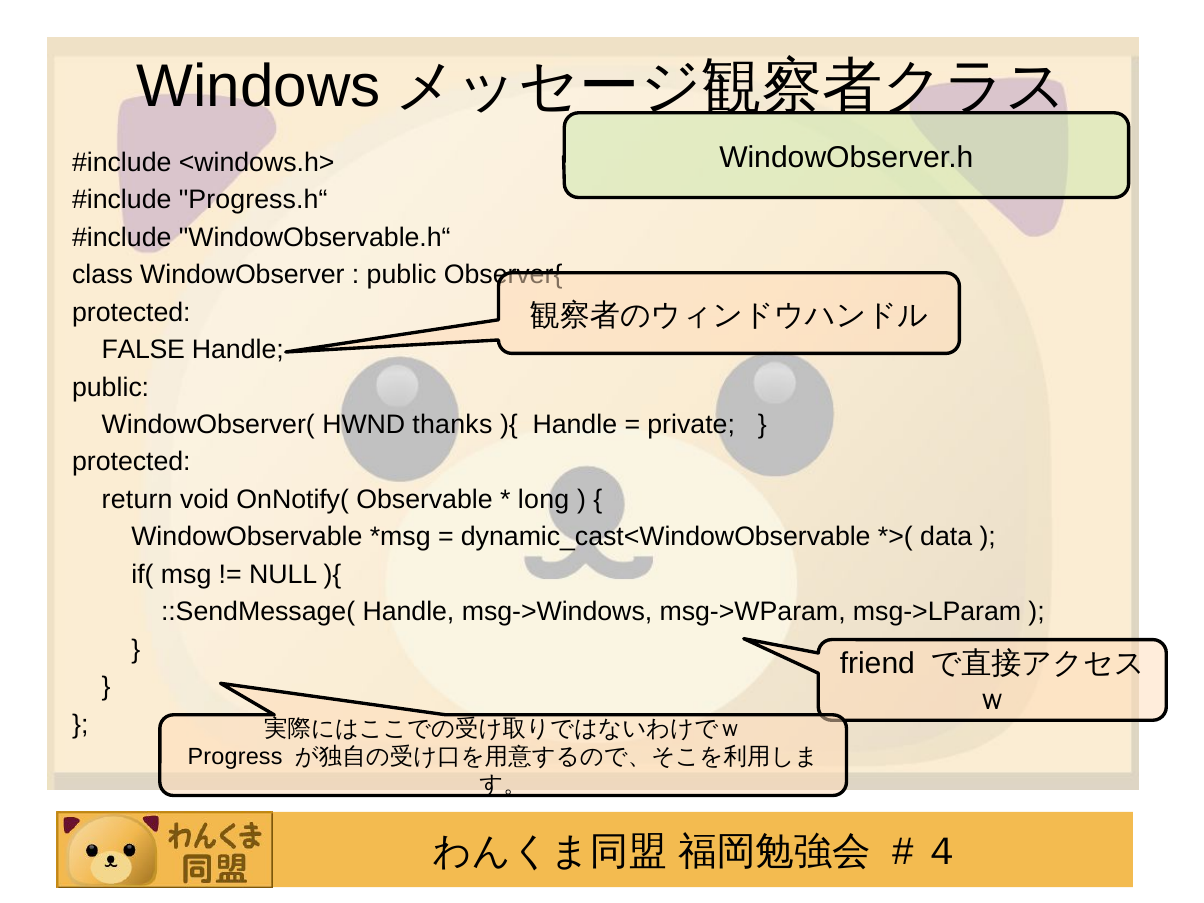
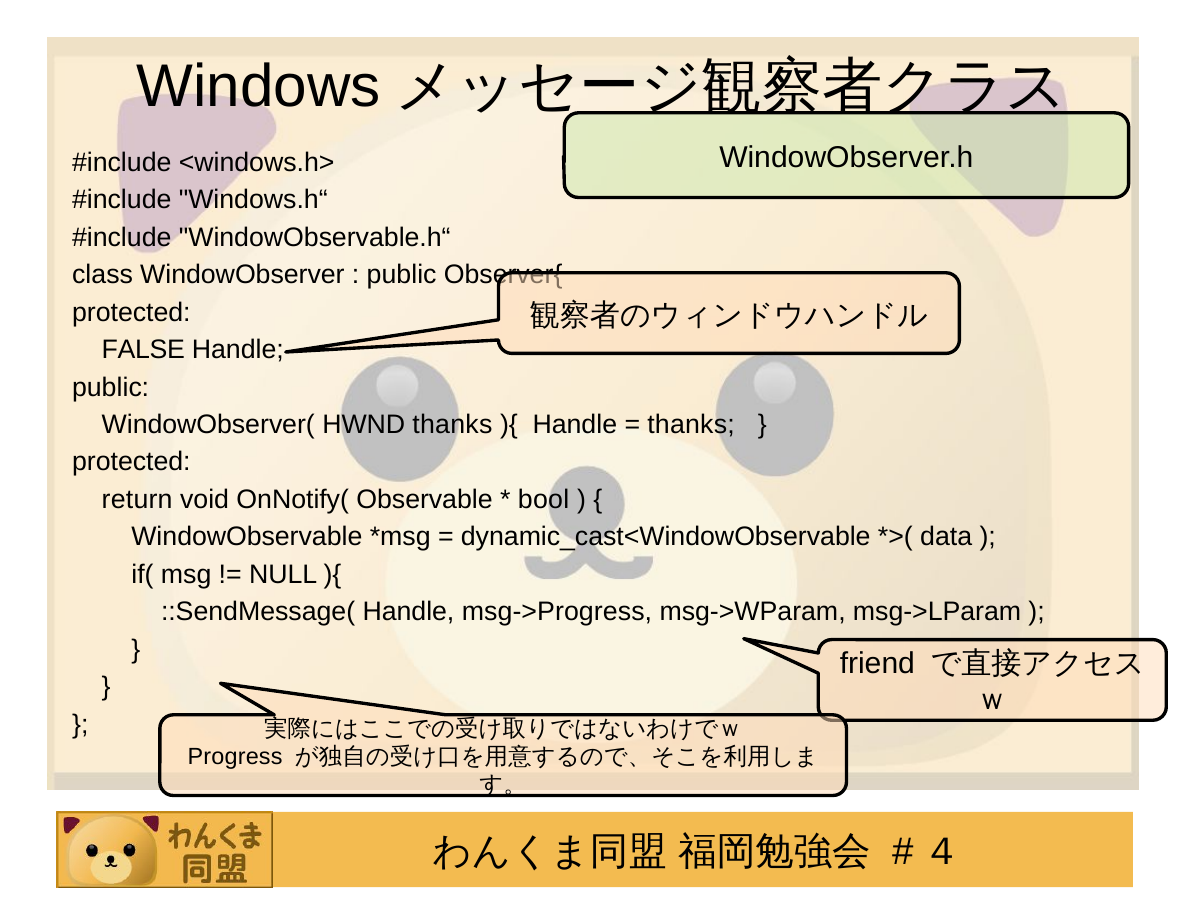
Progress.h“: Progress.h“ -> Windows.h“ (253, 200)
private: private -> thanks (691, 425)
long: long -> bool (544, 500)
msg->Windows: msg->Windows -> msg->Progress (557, 612)
